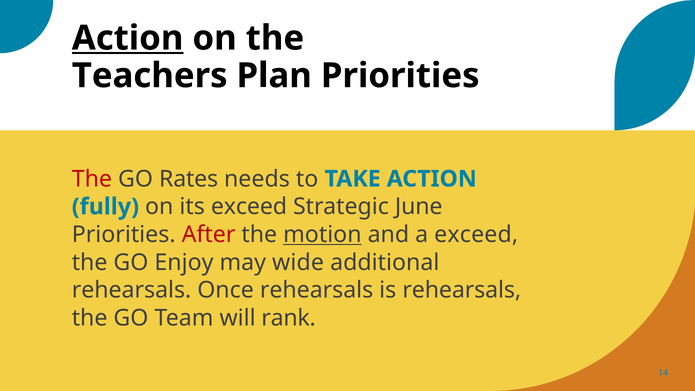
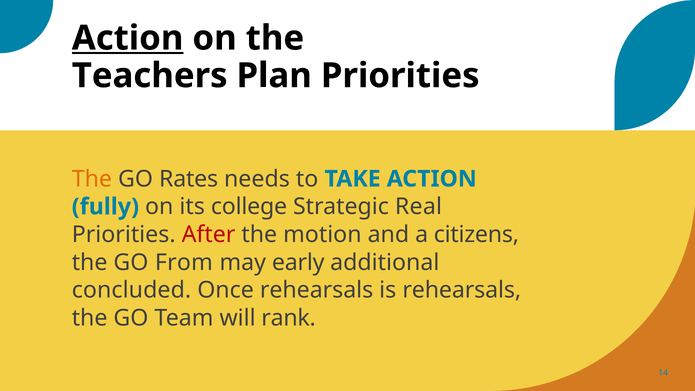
The colour: red -> orange (92, 179)
its exceed: exceed -> college (249, 207)
June: June -> Real (419, 207)
motion underline: present -> none (322, 234)
a exceed: exceed -> citizens (476, 234)
Enjoy: Enjoy -> From (184, 262)
wide: wide -> early (298, 262)
rehearsals: rehearsals -> concluded (131, 290)
